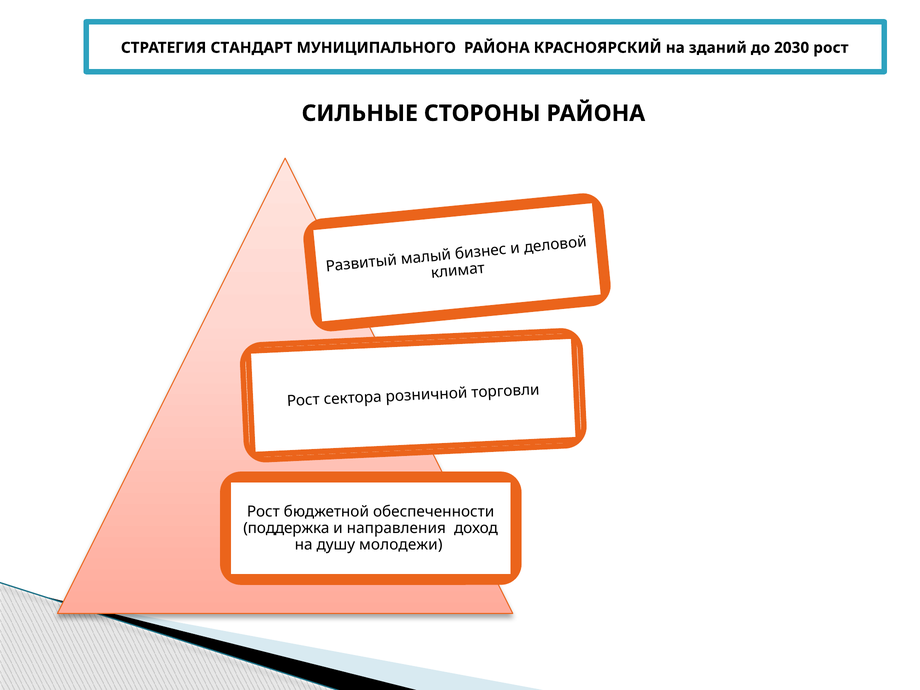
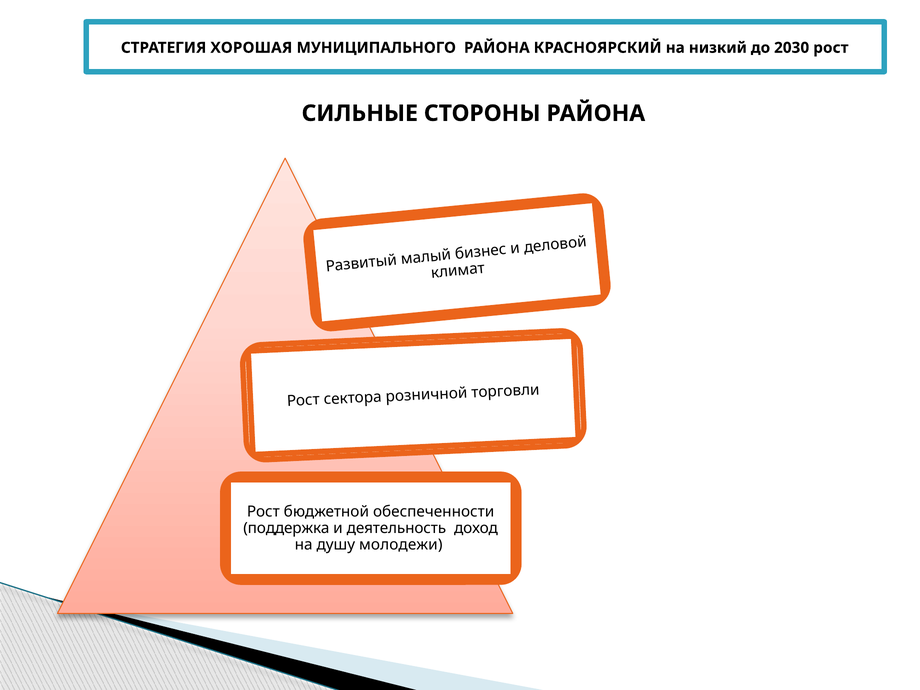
СТАНДАРТ: СТАНДАРТ -> ХОРОШАЯ (251, 48)
зданий: зданий -> низкий (718, 48)
направления: направления -> деятельность (396, 528)
